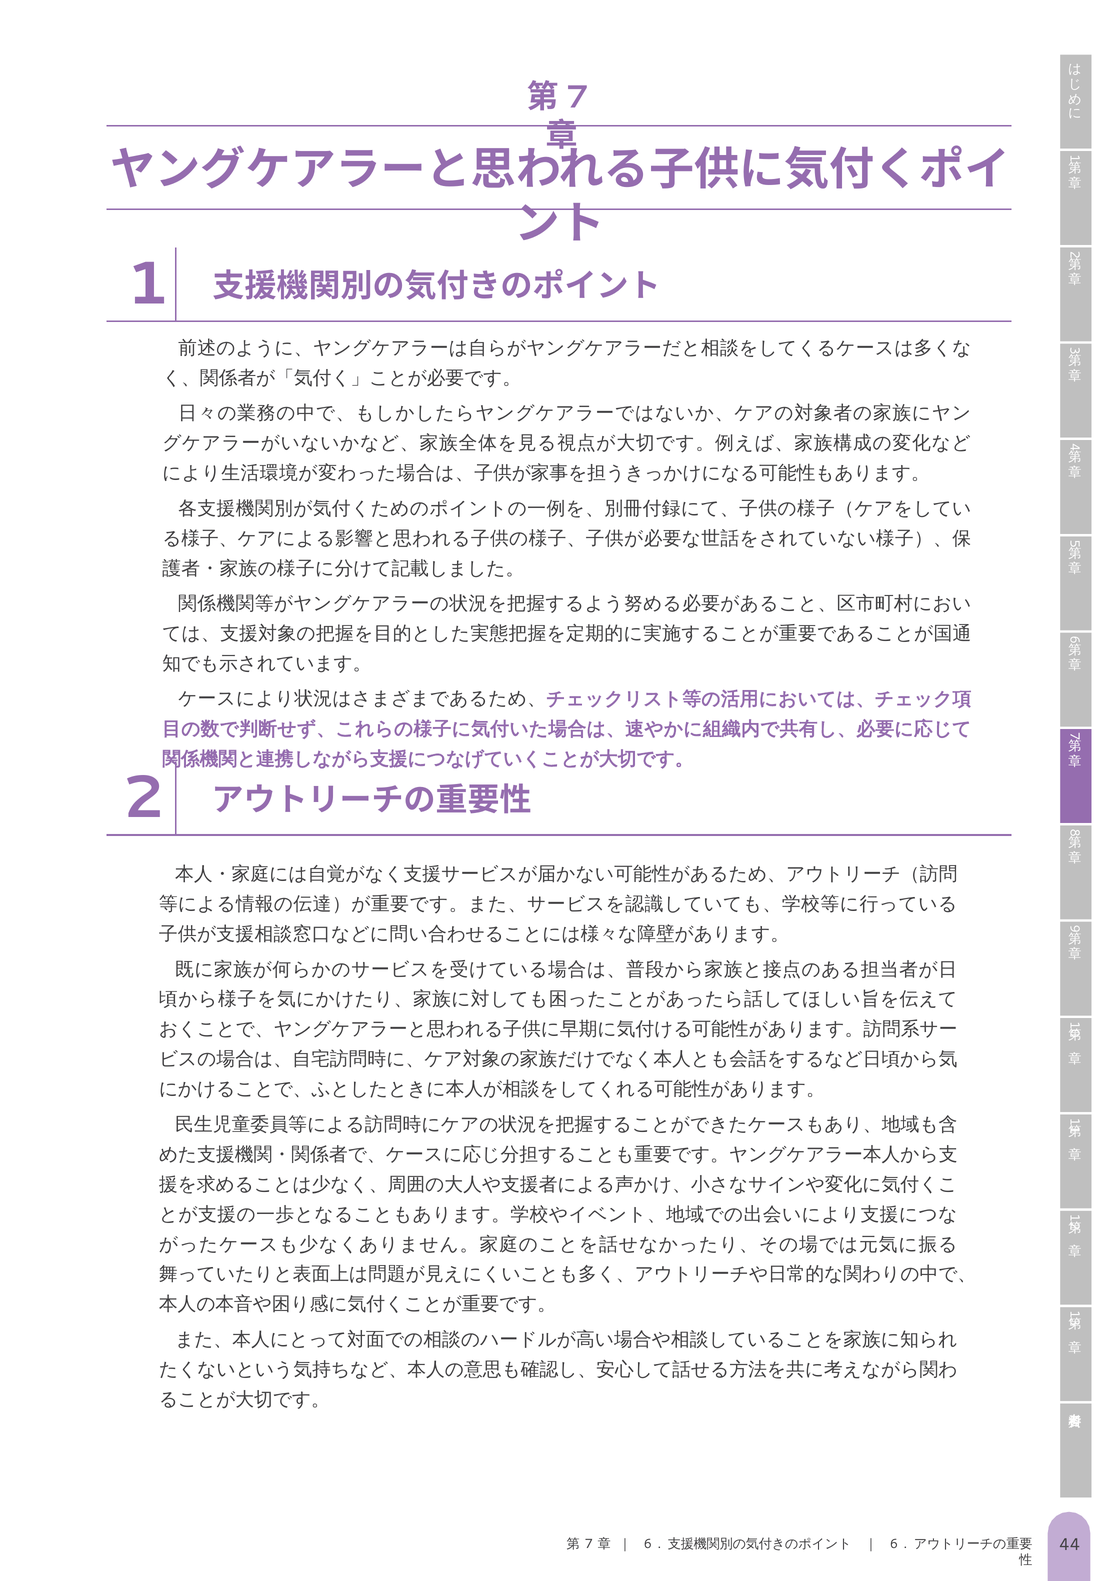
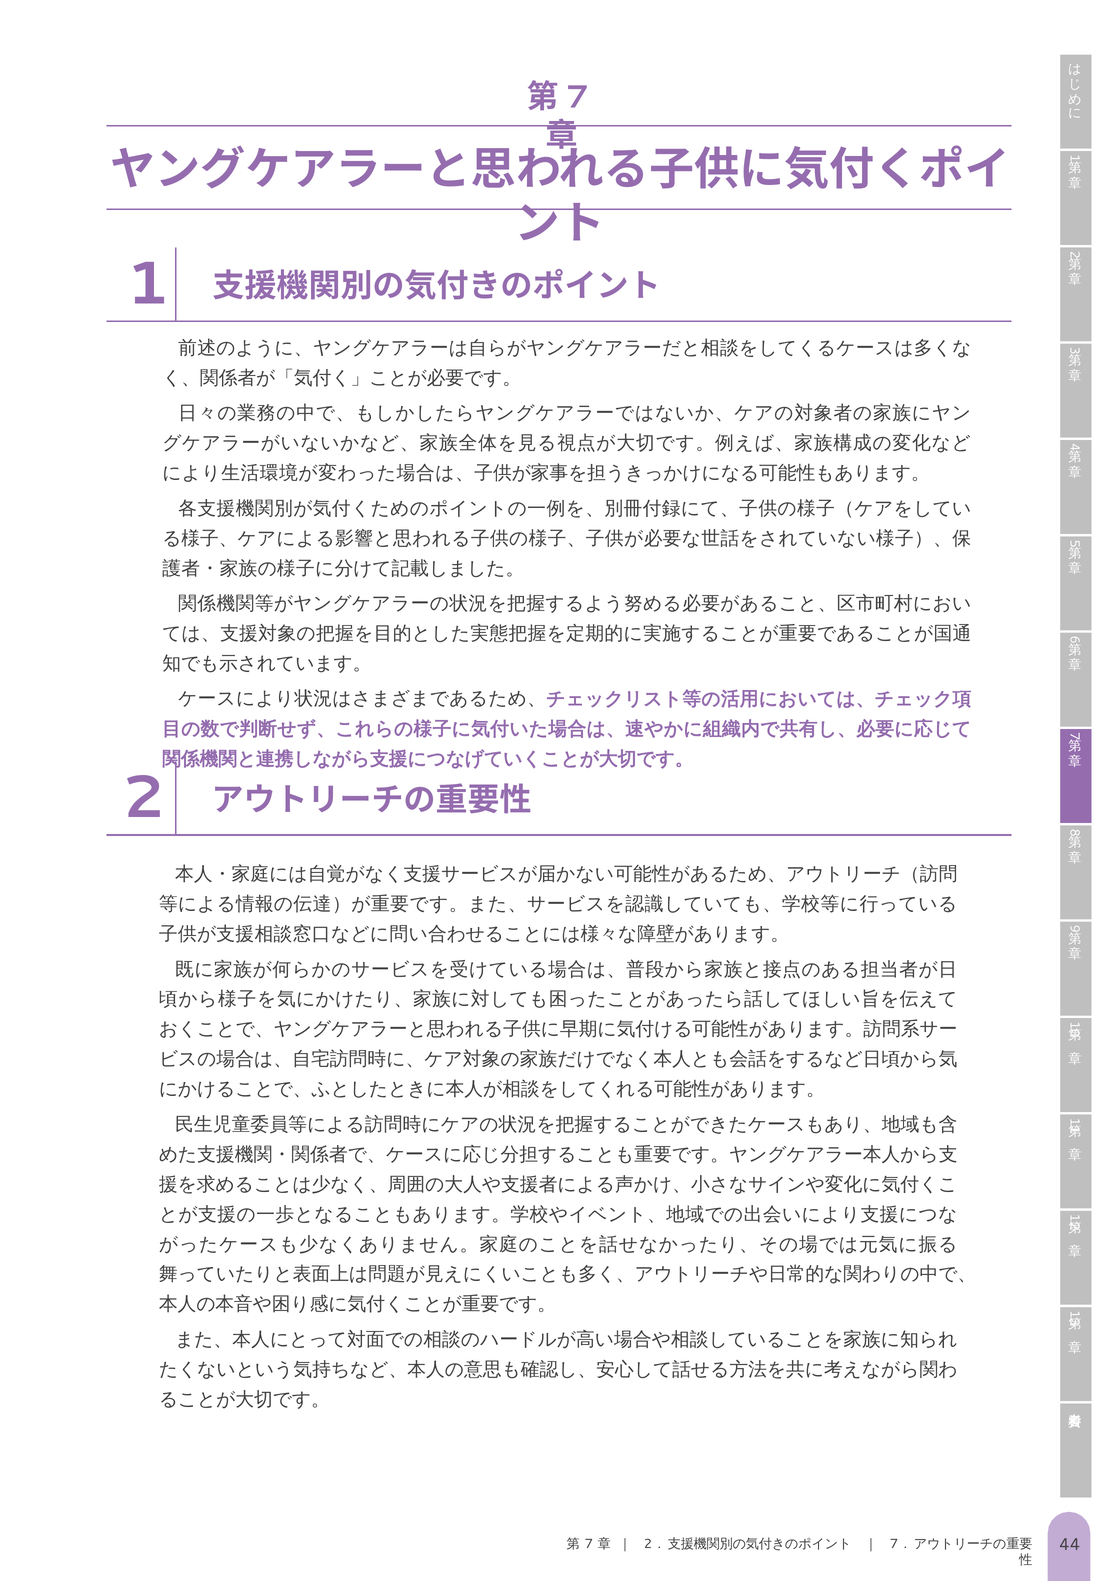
6: 6 -> 2 (648, 1544)
6: 6 -> 7 (894, 1544)
